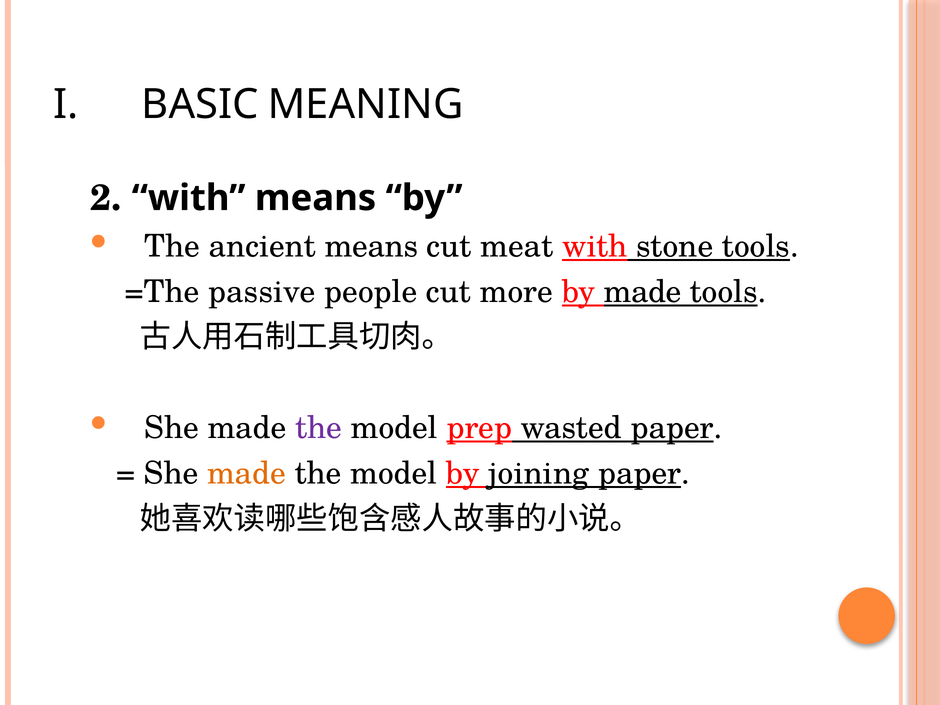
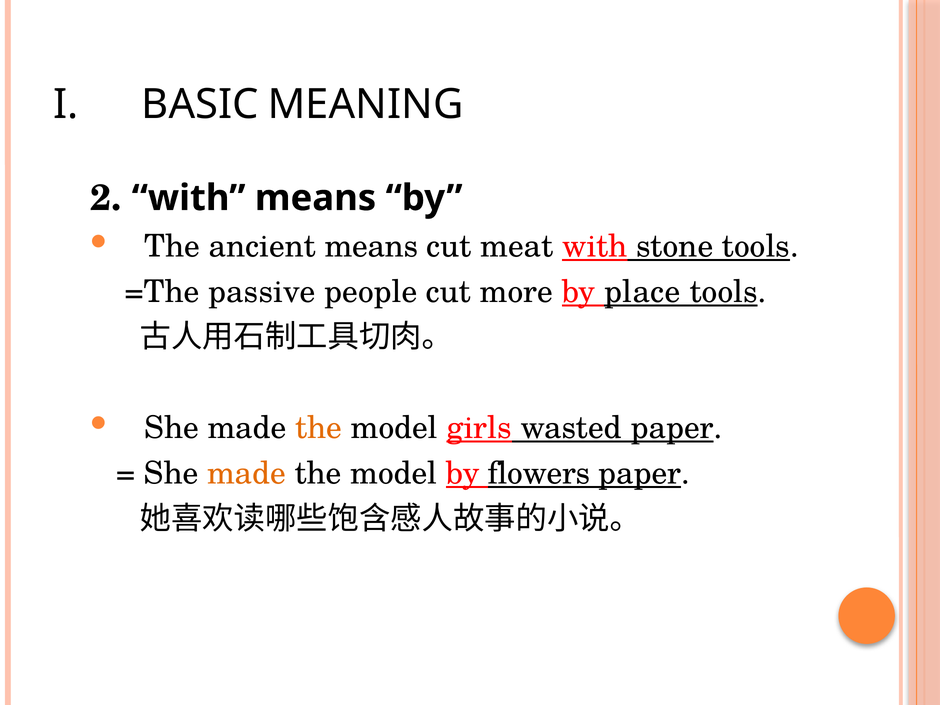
by made: made -> place (642, 292)
the colour: purple -> orange (319, 428)
prep: prep -> girls (479, 428)
joining: joining -> flowers (539, 473)
